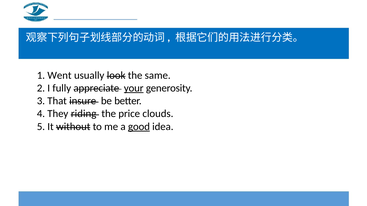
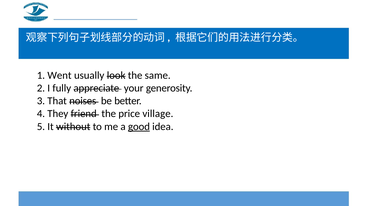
your underline: present -> none (134, 88)
insure: insure -> noises (83, 101)
riding: riding -> friend (84, 114)
clouds: clouds -> village (158, 114)
